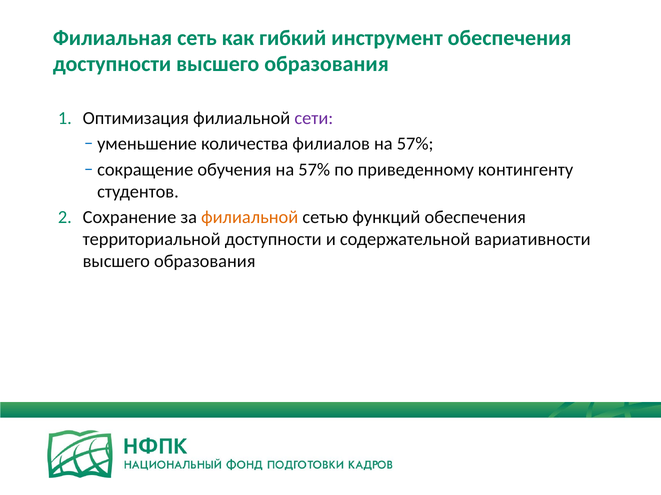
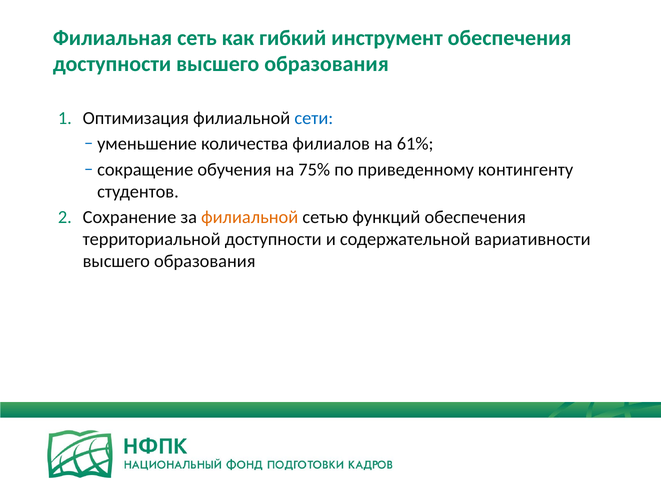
сети colour: purple -> blue (314, 118)
филиалов на 57%: 57% -> 61% (415, 144)
обучения на 57%: 57% -> 75% (314, 170)
